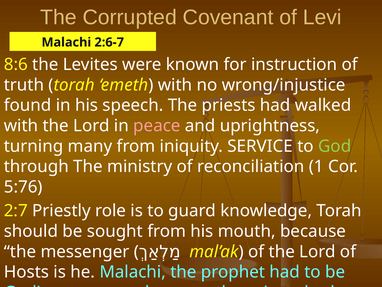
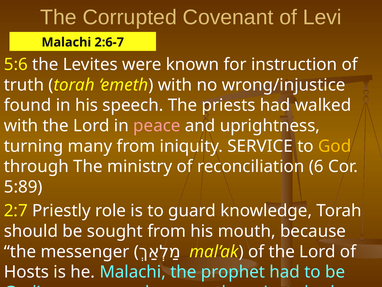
8:6: 8:6 -> 5:6 (16, 64)
God colour: light green -> yellow (335, 146)
1: 1 -> 6 (316, 166)
5:76: 5:76 -> 5:89 (23, 187)
